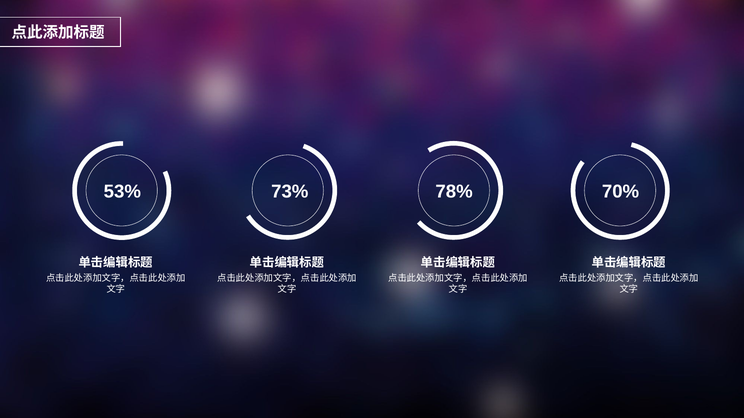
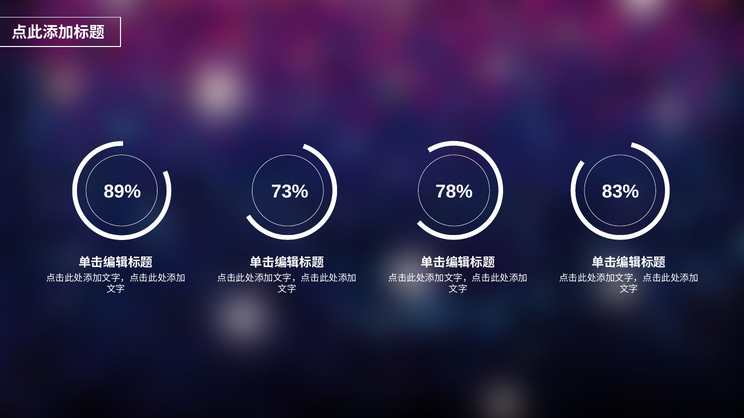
53%: 53% -> 89% (122, 192)
70%: 70% -> 83% (621, 192)
